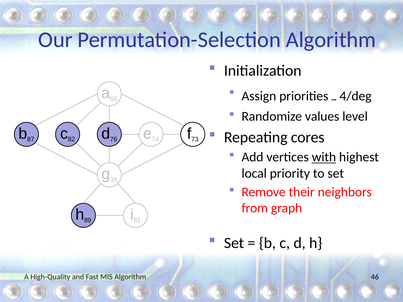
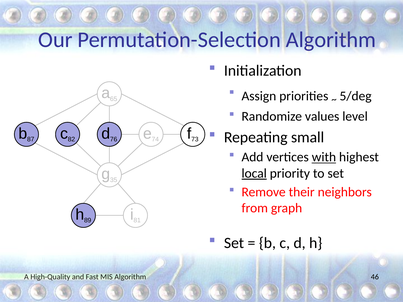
4/deg: 4/deg -> 5/deg (356, 96)
cores: cores -> small (308, 137)
local underline: none -> present (254, 173)
